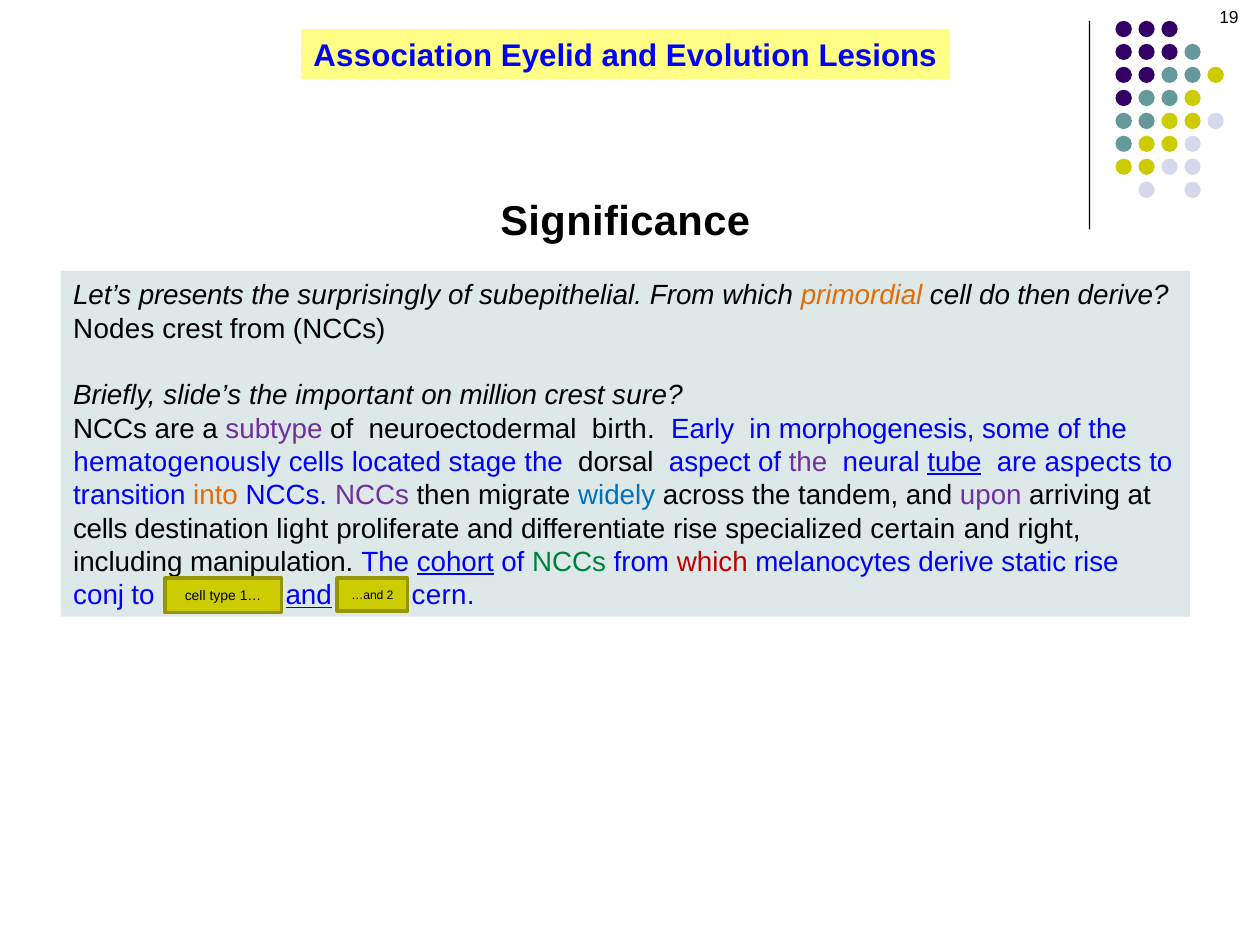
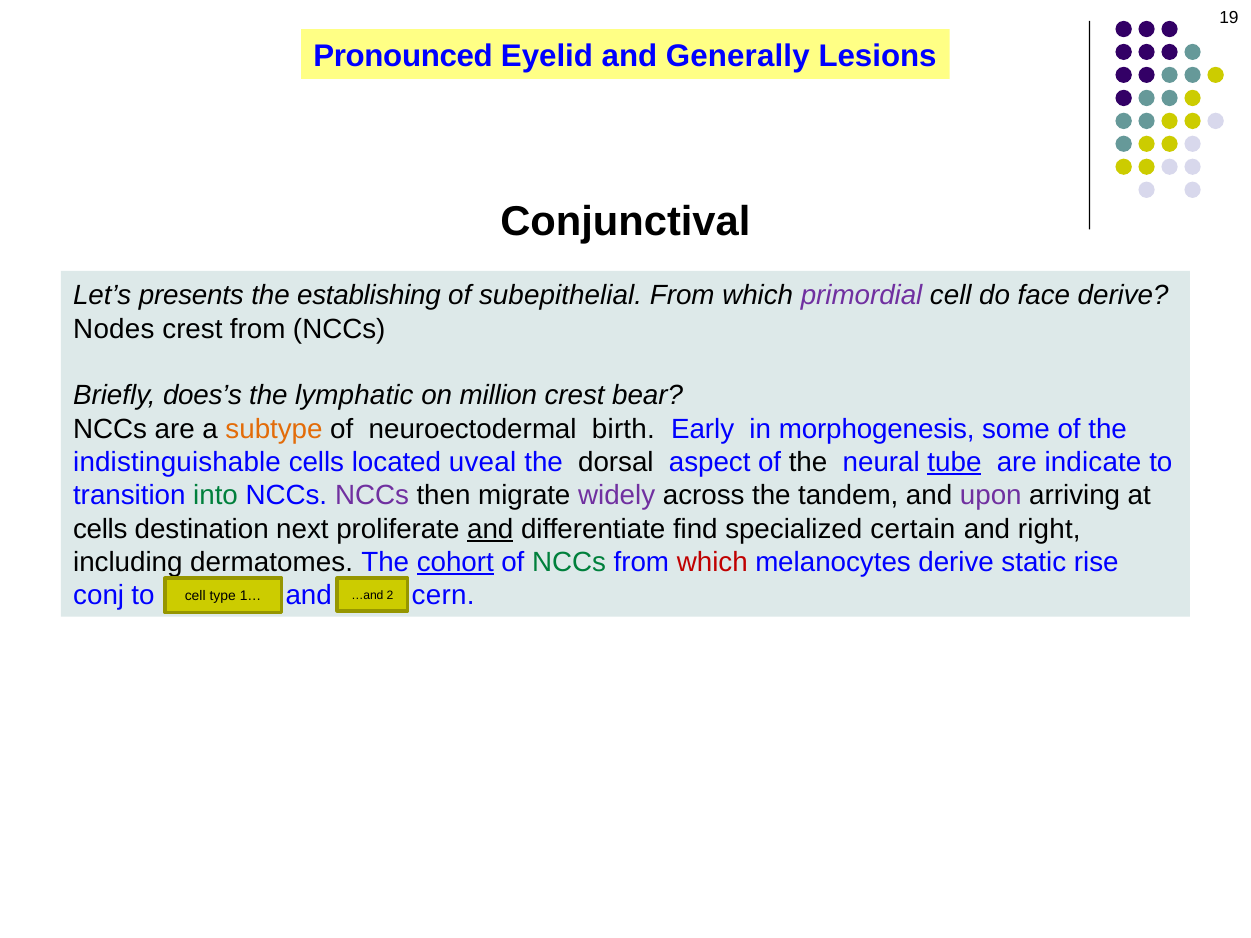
Association: Association -> Pronounced (403, 56)
Evolution: Evolution -> Generally (738, 56)
Significance: Significance -> Conjunctival (625, 222)
surprisingly: surprisingly -> establishing (369, 296)
primordial colour: orange -> purple (862, 296)
do then: then -> face (1044, 296)
slide’s: slide’s -> does’s (202, 396)
important: important -> lymphatic (354, 396)
sure: sure -> bear (648, 396)
subtype colour: purple -> orange (274, 429)
hematogenously: hematogenously -> indistinguishable (177, 462)
stage: stage -> uveal (483, 462)
the colour: purple -> black (808, 462)
aspects: aspects -> indicate (1093, 462)
into colour: orange -> green (216, 496)
widely colour: blue -> purple (617, 496)
light: light -> next (302, 529)
and underline: none -> present (490, 529)
differentiate rise: rise -> find (695, 529)
manipulation: manipulation -> dermatomes (272, 563)
and underline: present -> none (309, 596)
